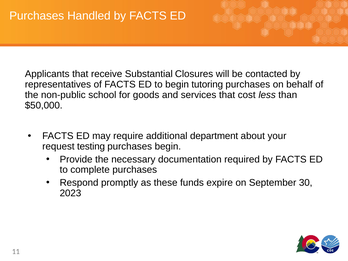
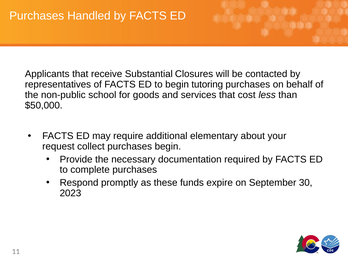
department: department -> elementary (214, 136)
testing: testing -> collect (91, 146)
